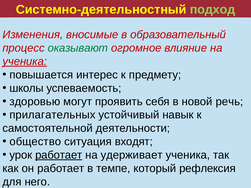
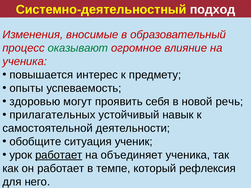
подход colour: light green -> white (213, 10)
ученика underline: present -> none (25, 62)
школы: школы -> опыты (26, 88)
общество: общество -> обобщите (35, 142)
входят: входят -> ученик (134, 142)
удерживает: удерживает -> объединяет (132, 155)
